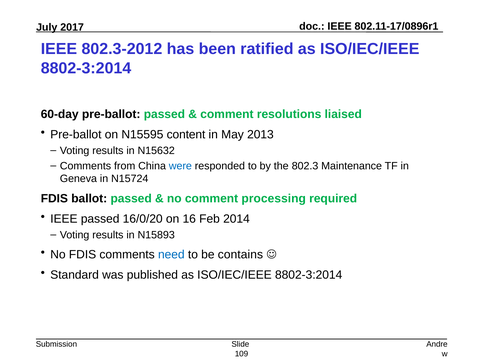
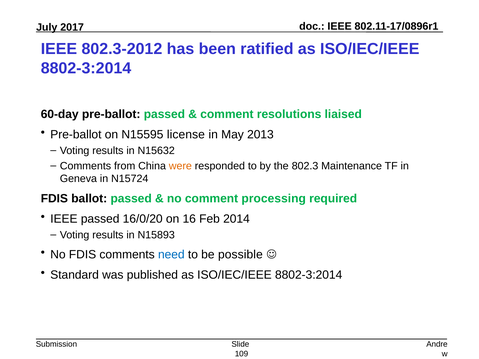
content: content -> license (186, 135)
were colour: blue -> orange (180, 166)
contains: contains -> possible (240, 255)
